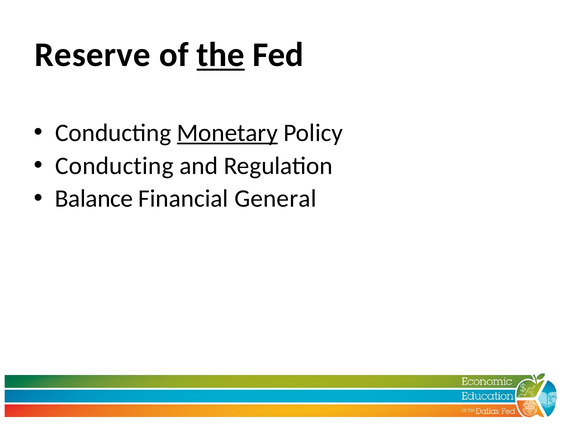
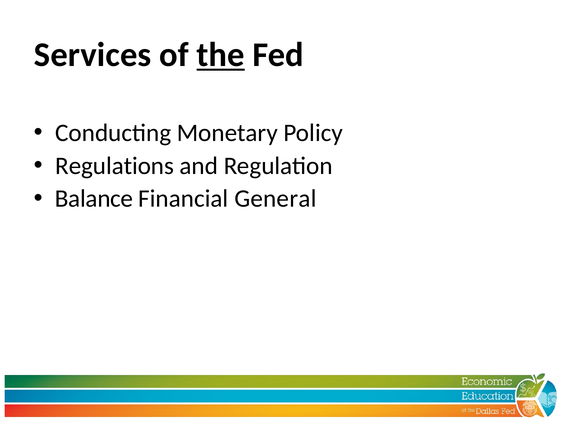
Reserve: Reserve -> Services (93, 55)
Monetary underline: present -> none (227, 133)
Conducting: Conducting -> Regulations (115, 166)
